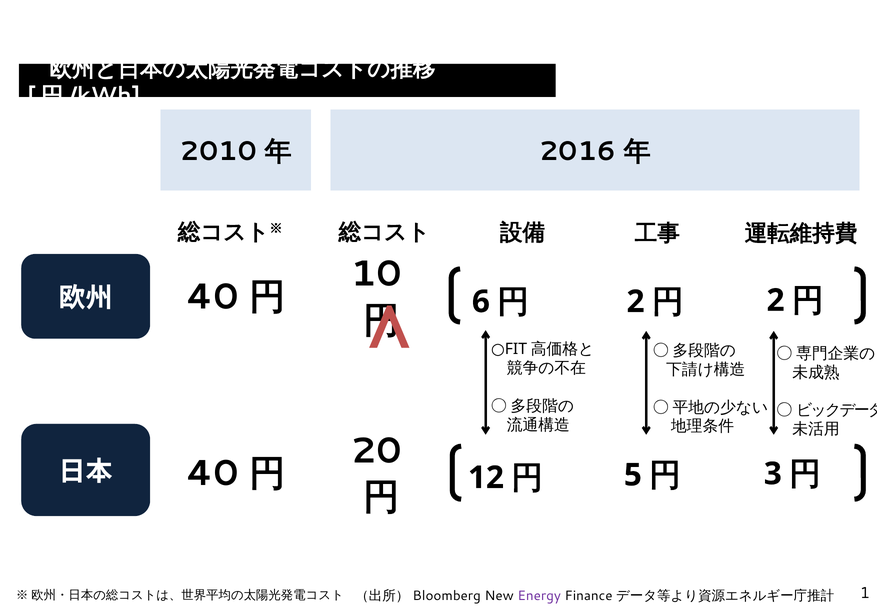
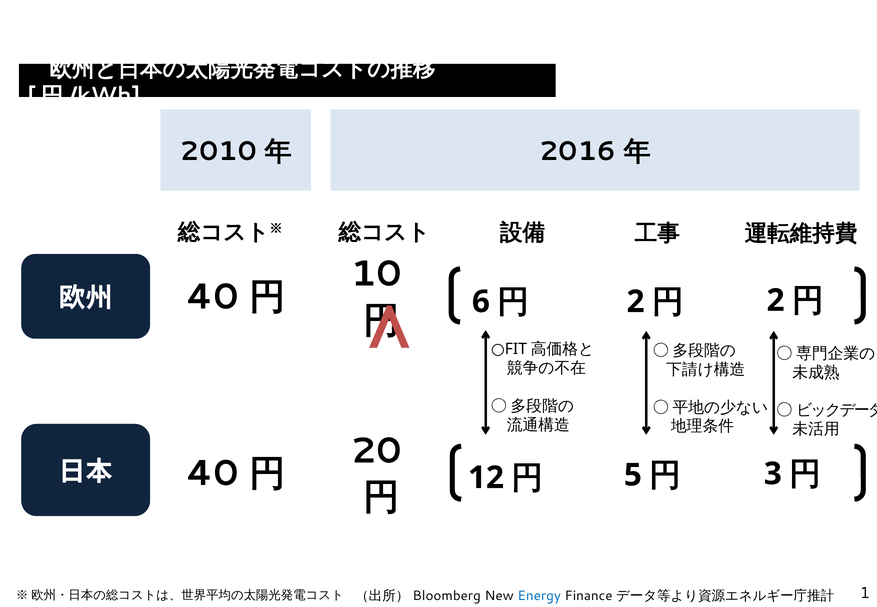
Energy colour: purple -> blue (539, 596)
